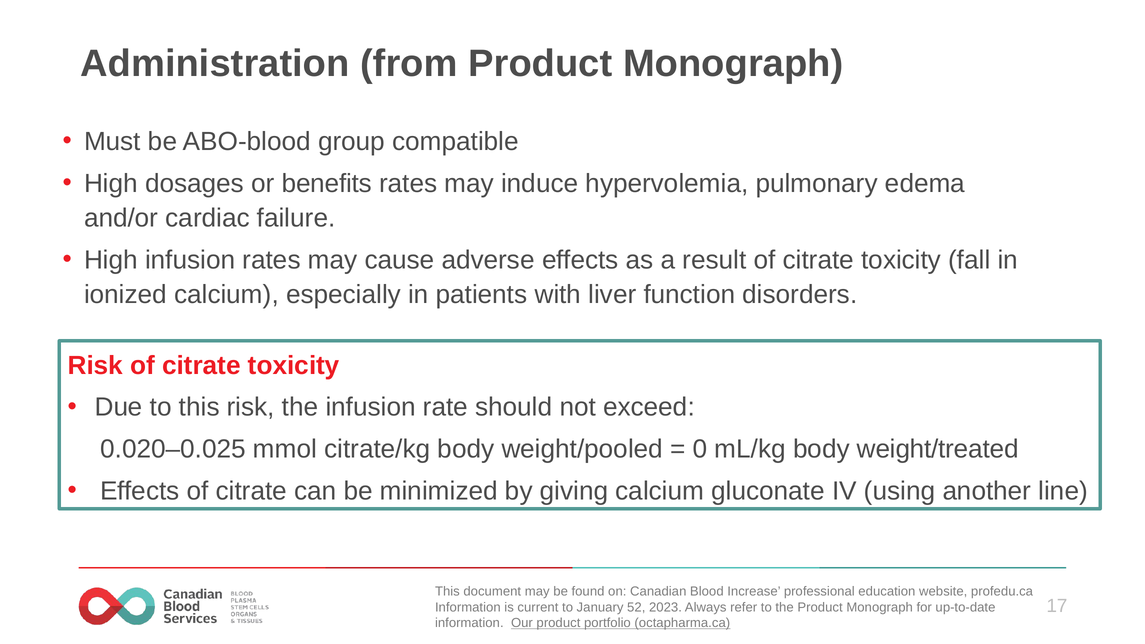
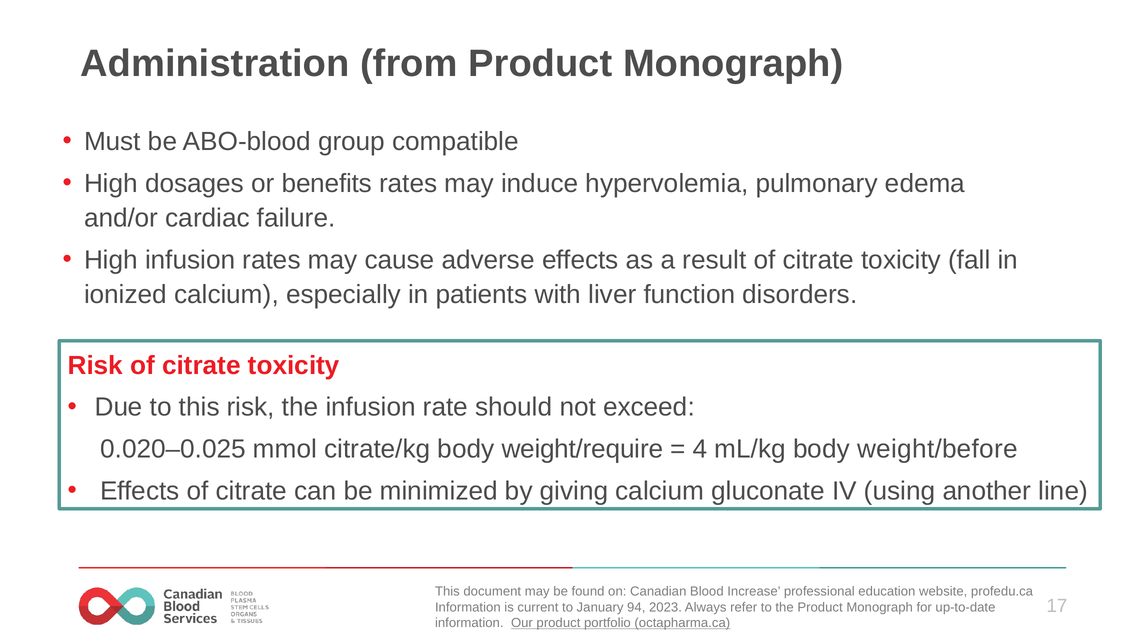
weight/pooled: weight/pooled -> weight/require (582, 449)
0: 0 -> 4 (700, 449)
weight/treated: weight/treated -> weight/before (938, 449)
52: 52 -> 94 (636, 607)
